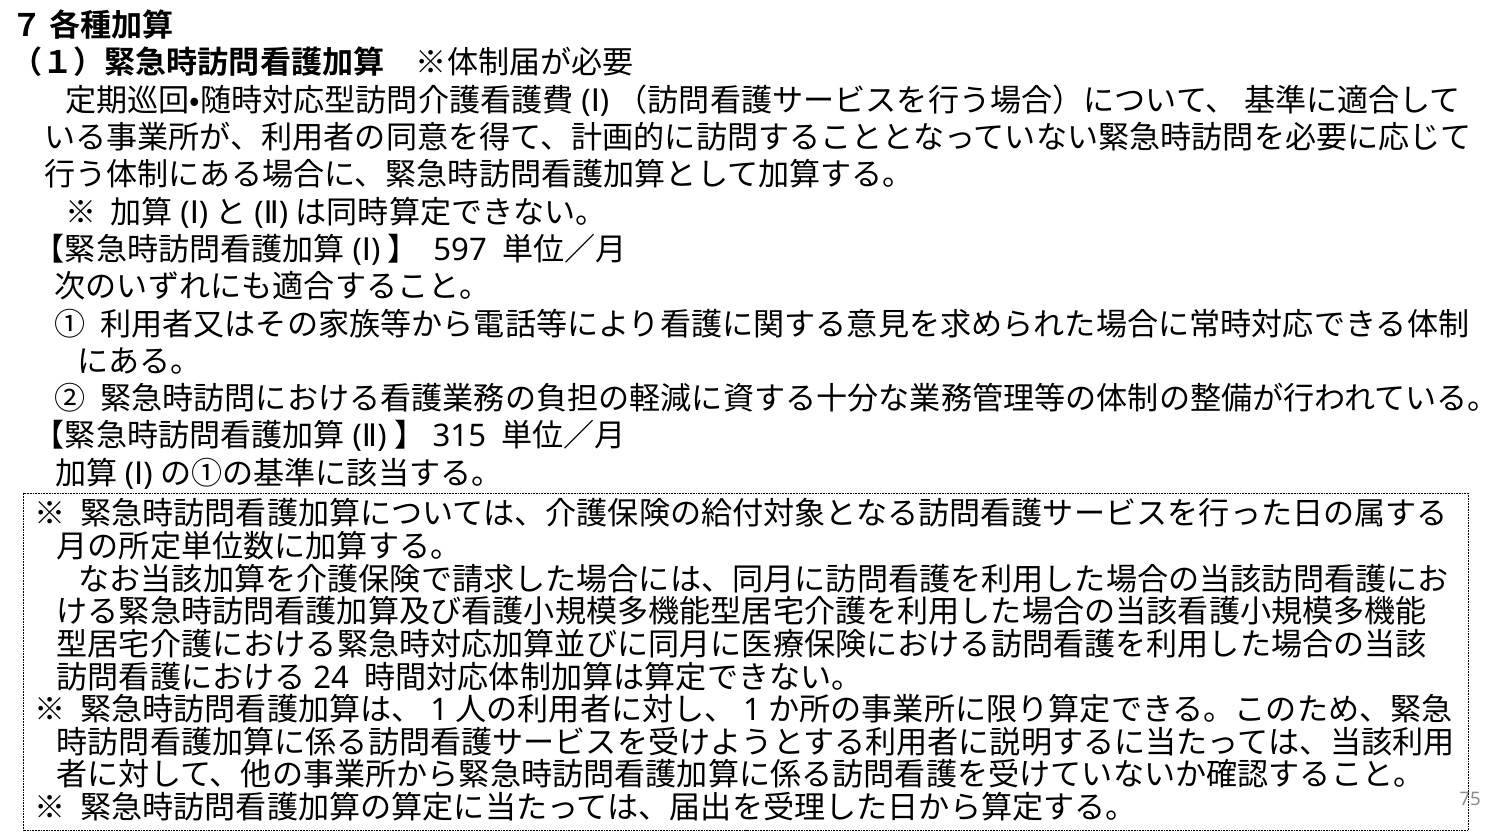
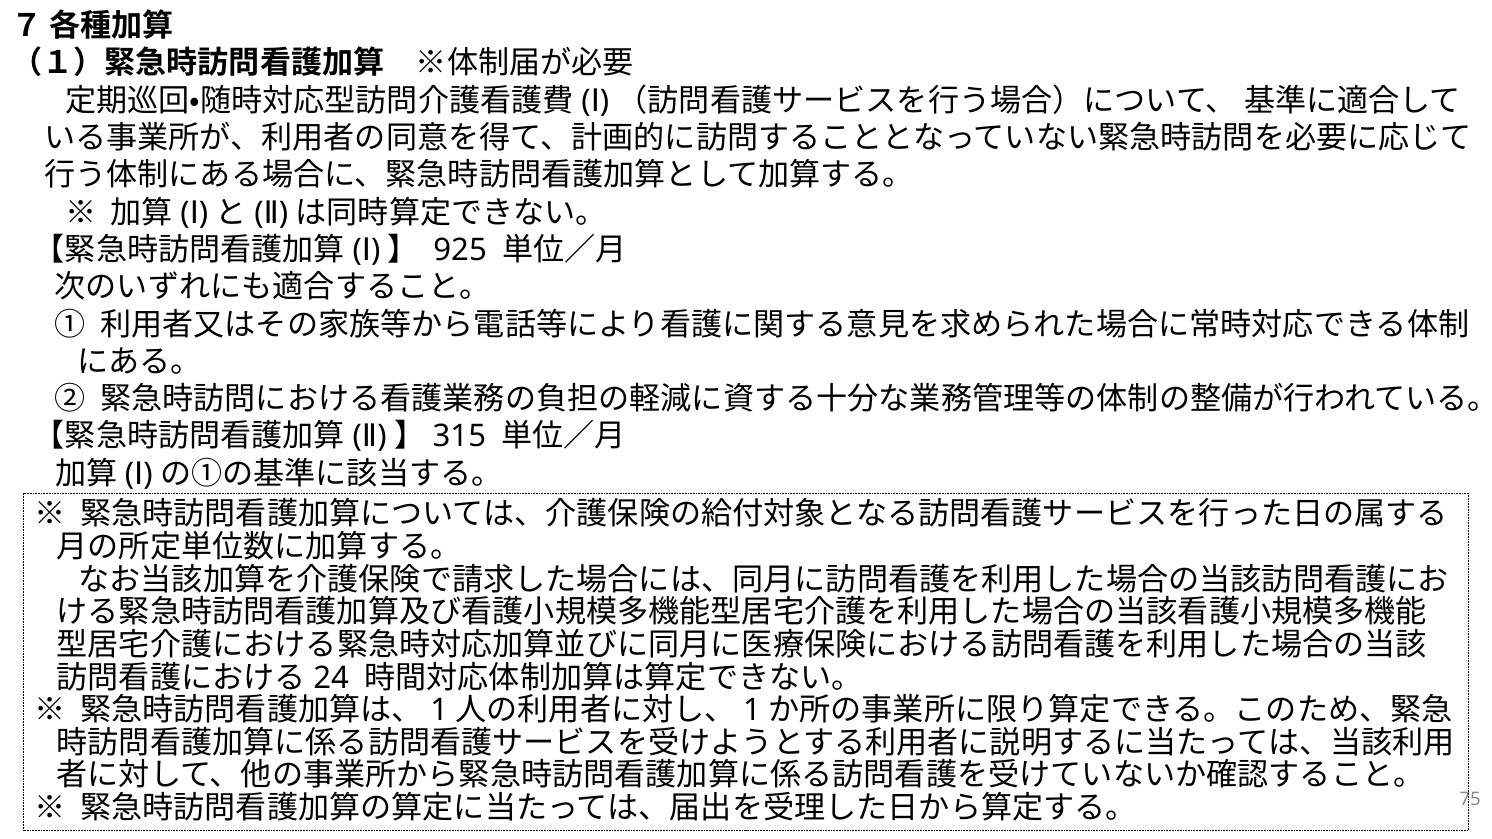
597: 597 -> 925 (460, 250)
